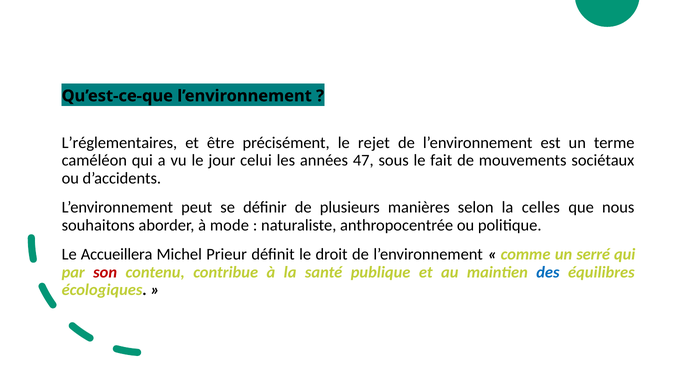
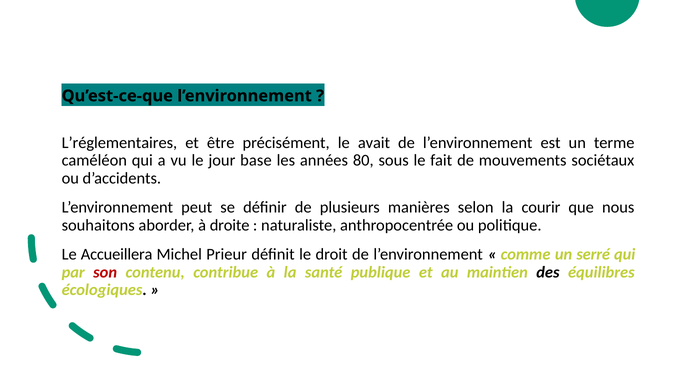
rejet: rejet -> avait (374, 143)
celui: celui -> base (256, 161)
47: 47 -> 80 (363, 161)
celles: celles -> courir (541, 208)
mode: mode -> droite (230, 225)
des colour: blue -> black (548, 272)
